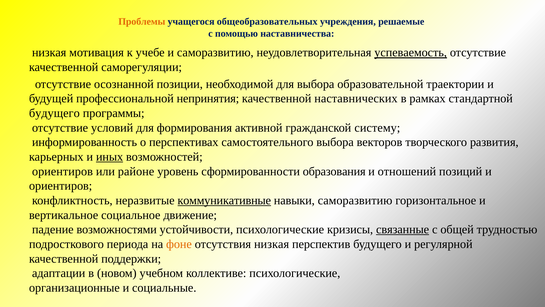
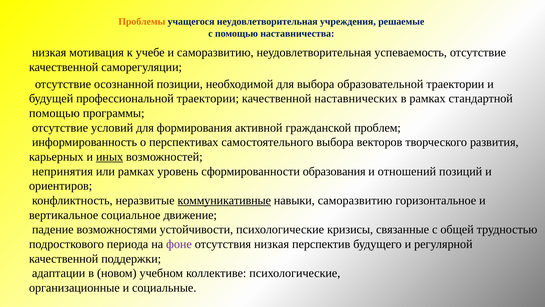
учащегося общеобразовательных: общеобразовательных -> неудовлетворительная (267, 22)
успеваемость underline: present -> none (411, 53)
профессиональной непринятия: непринятия -> траектории (208, 99)
будущего: будущего -> помощью (54, 113)
систему: систему -> проблем (377, 128)
ориентиров: ориентиров -> непринятия (62, 171)
или районе: районе -> рамках (136, 171)
связанные underline: present -> none (403, 229)
фоне colour: orange -> purple (179, 244)
